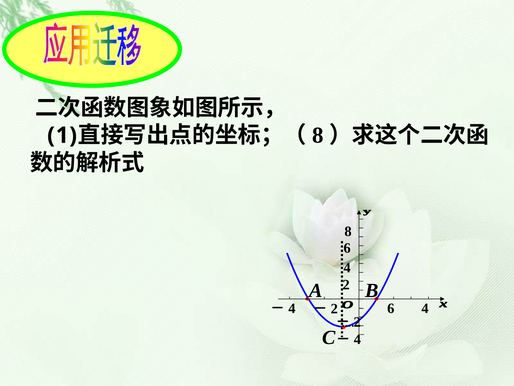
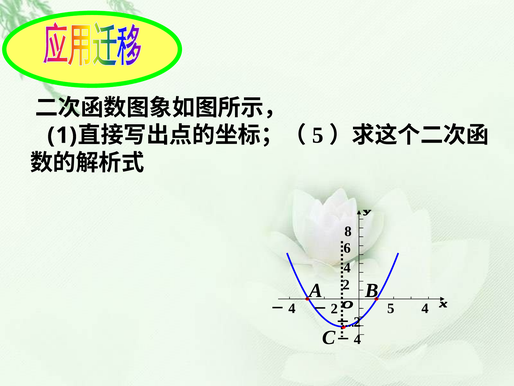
8: 8 -> 5 (318, 135)
－2 6: 6 -> 5 (391, 308)
